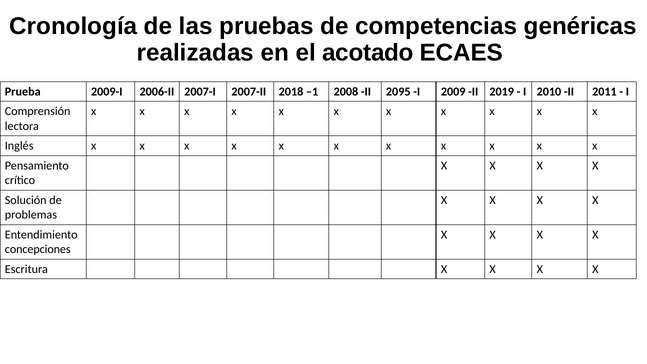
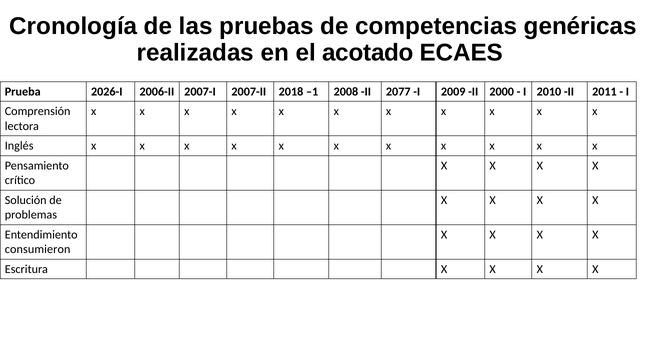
2009-I: 2009-I -> 2026-I (107, 92)
2095: 2095 -> 2077 (398, 92)
2019: 2019 -> 2000 (502, 92)
concepciones: concepciones -> consumieron (38, 249)
